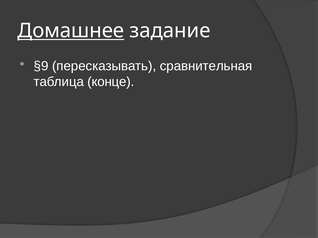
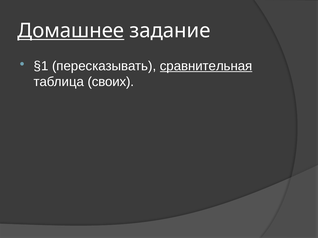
§9: §9 -> §1 (41, 66)
сравнительная underline: none -> present (206, 66)
конце: конце -> своих (111, 82)
